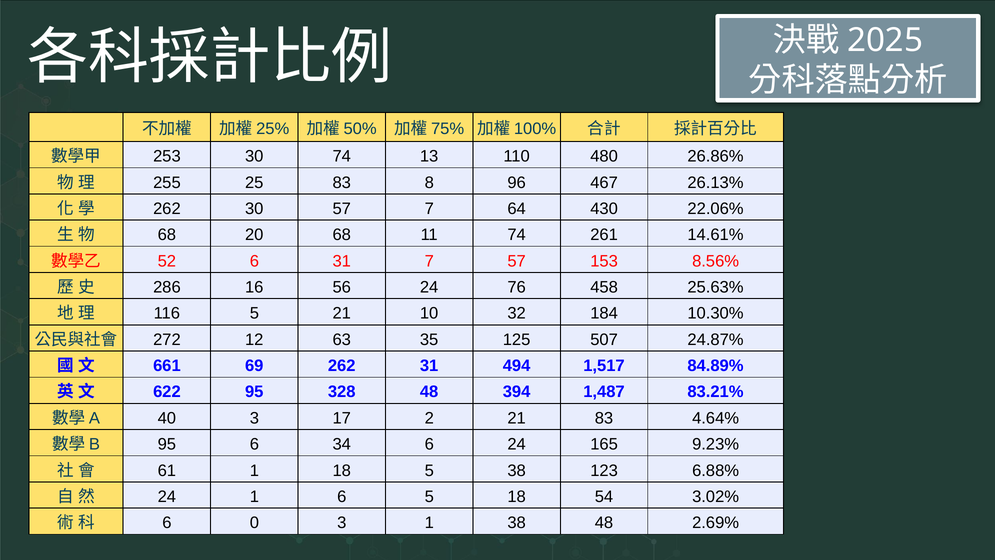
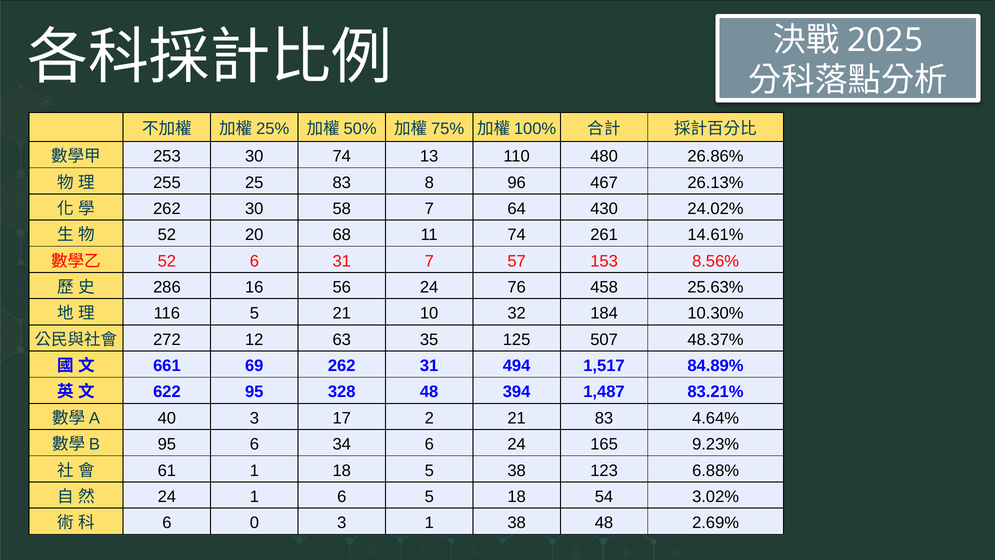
30 57: 57 -> 58 (342, 209)
22.06%: 22.06% -> 24.02% (716, 209)
68: 68 -> 52 (167, 235)
24.87%: 24.87% -> 48.37% (716, 339)
